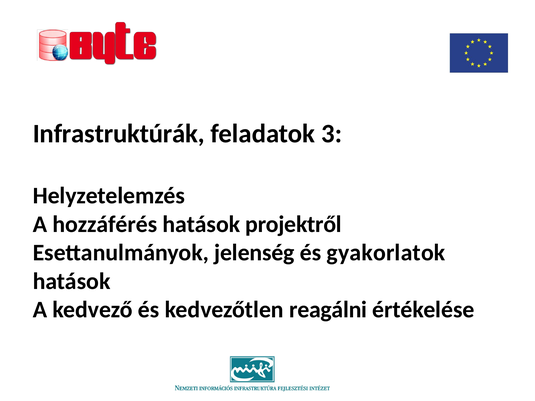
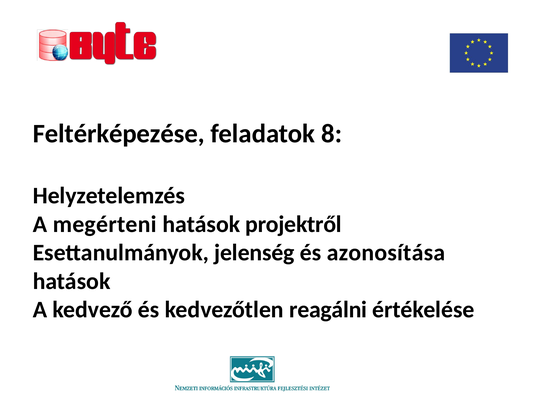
Infrastruktúrák: Infrastruktúrák -> Feltérképezése (119, 134)
3: 3 -> 8 (332, 134)
hozzáférés: hozzáférés -> megérteni (105, 224)
gyakorlatok: gyakorlatok -> azonosítása (386, 253)
